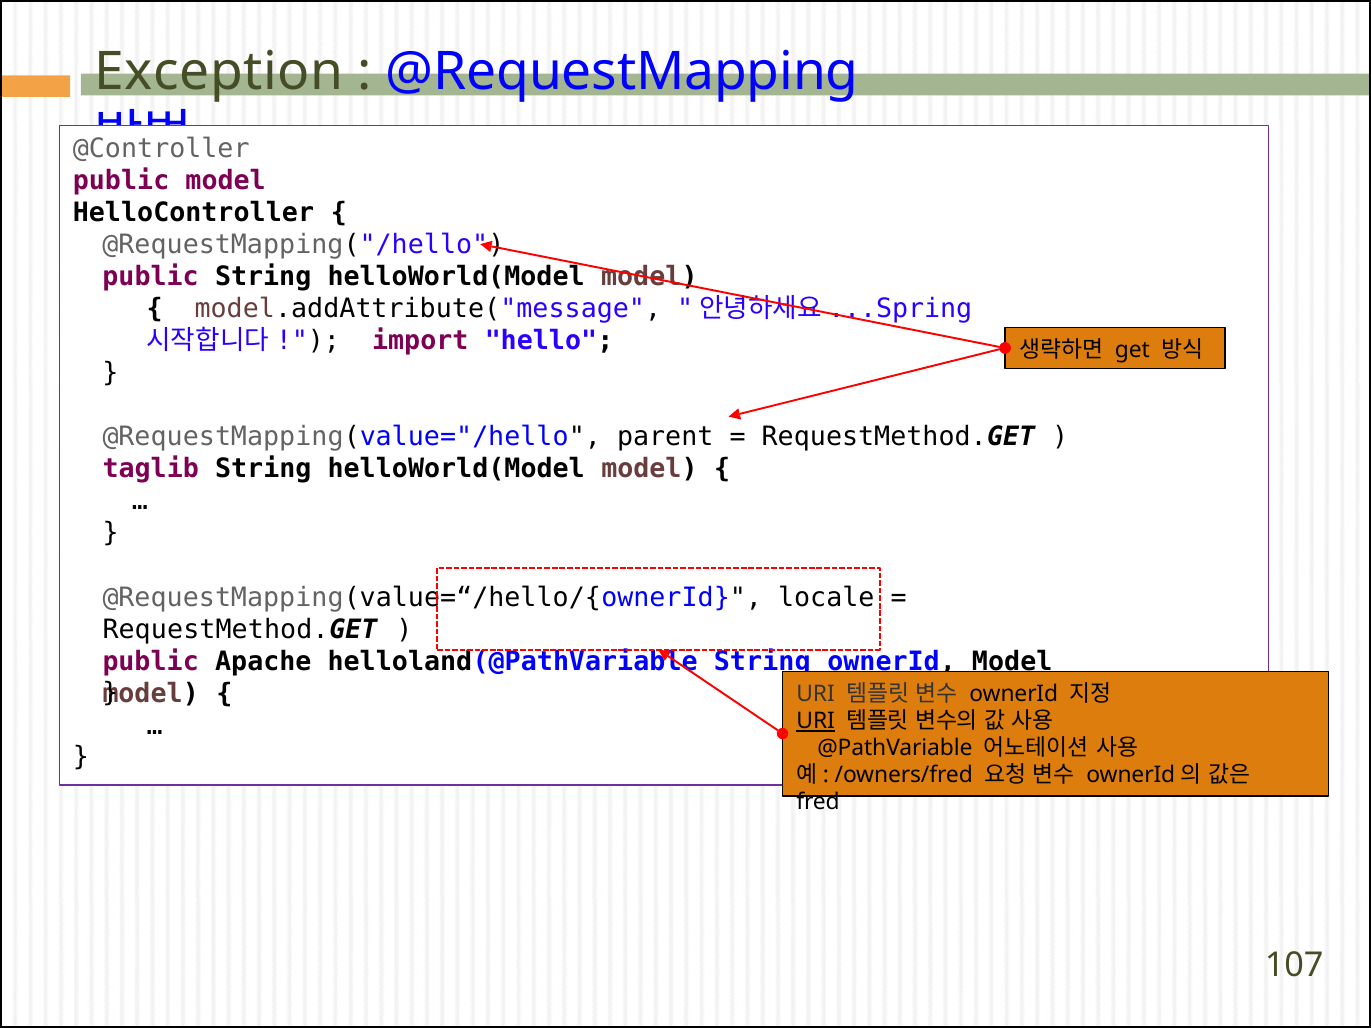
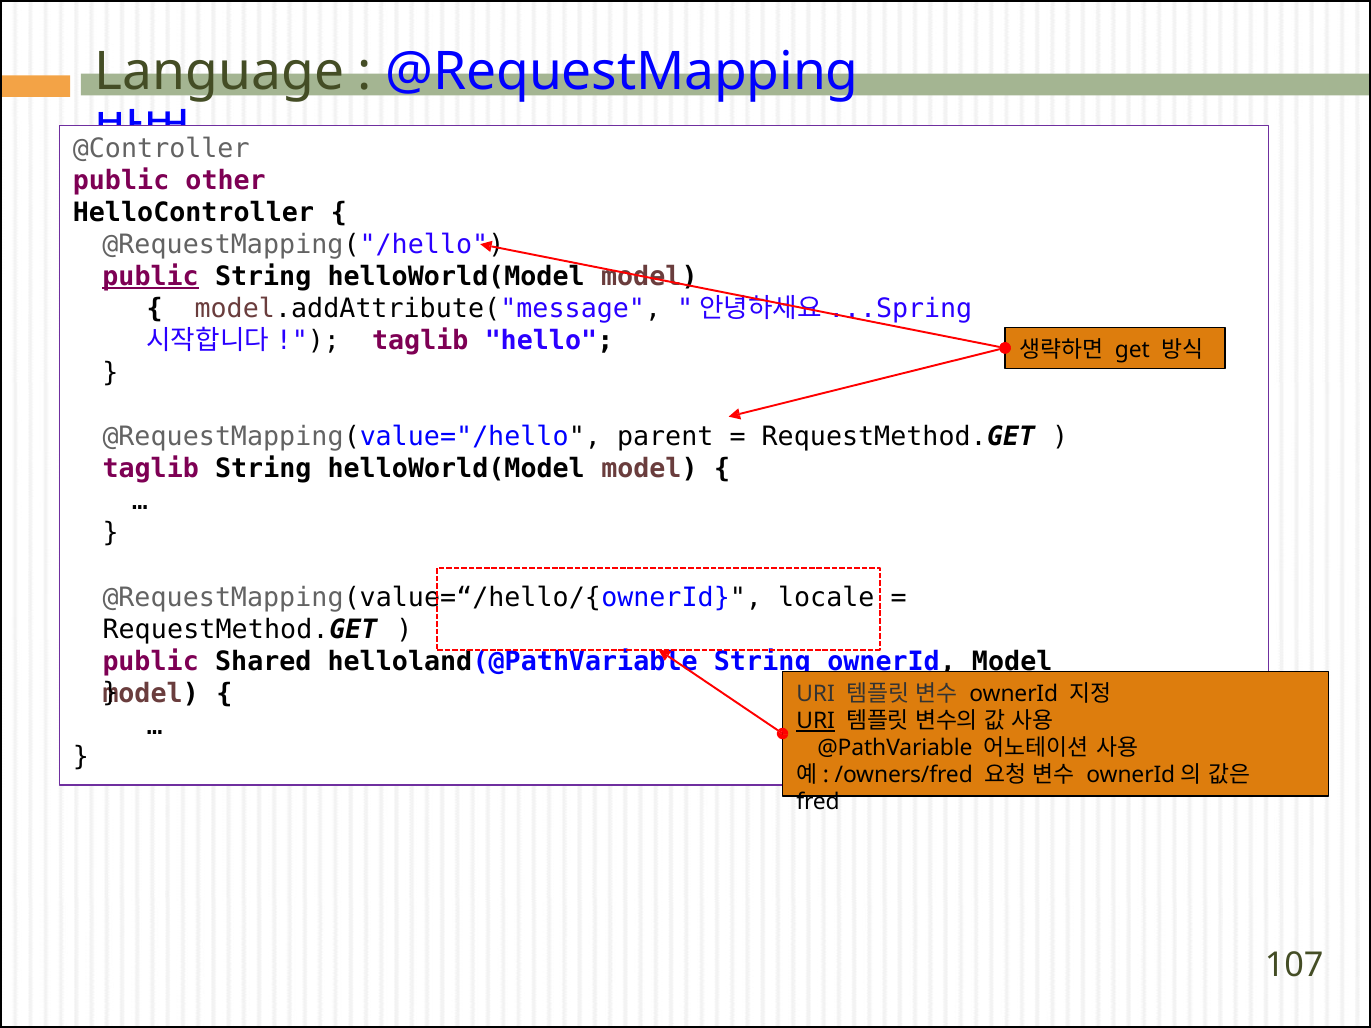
Exception: Exception -> Language (219, 71)
public model: model -> other (226, 181)
public underline: none -> present (151, 277)
import: import -> taglib (420, 341)
Apache: Apache -> Shared (263, 662)
